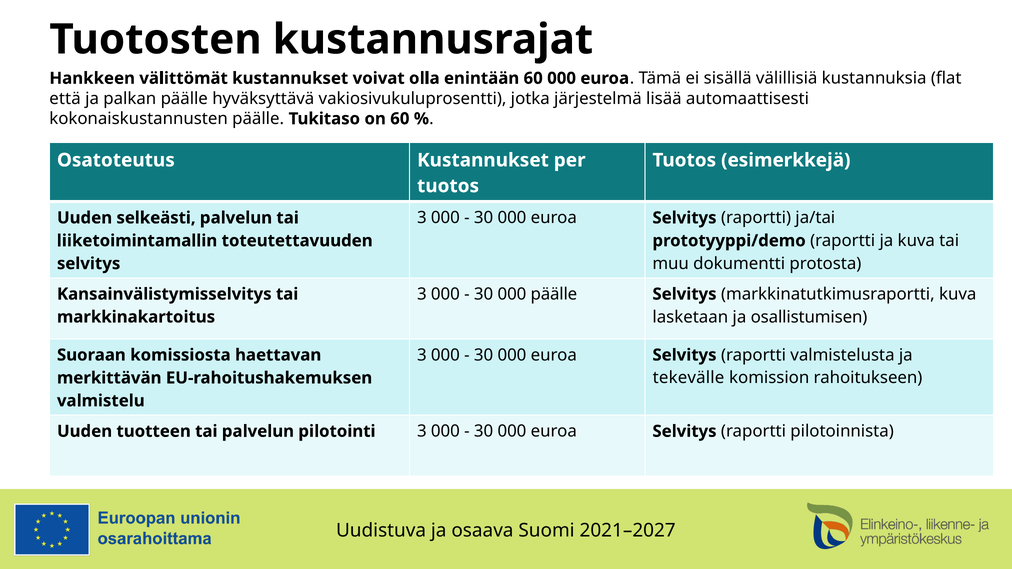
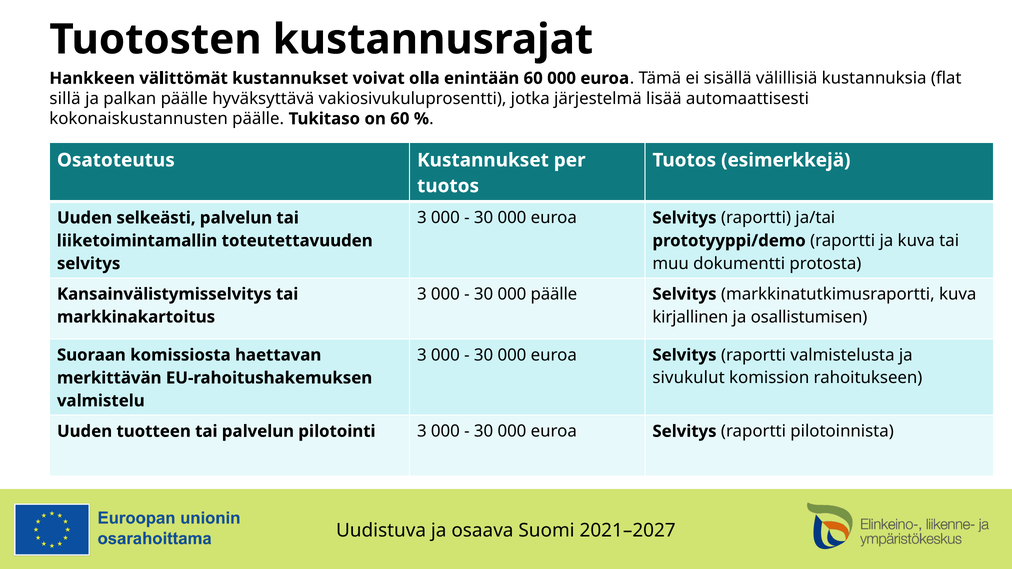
että: että -> sillä (65, 99)
lasketaan: lasketaan -> kirjallinen (690, 317)
tekevälle: tekevälle -> sivukulut (689, 378)
